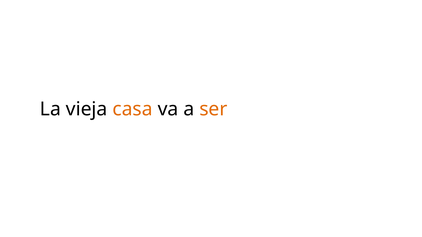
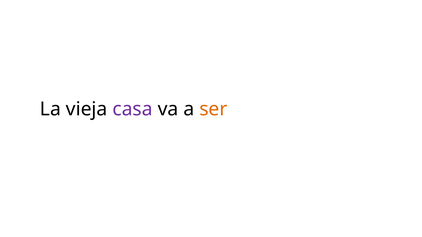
casa colour: orange -> purple (133, 109)
